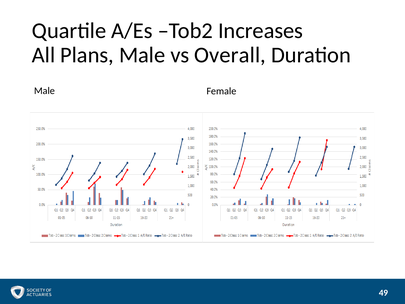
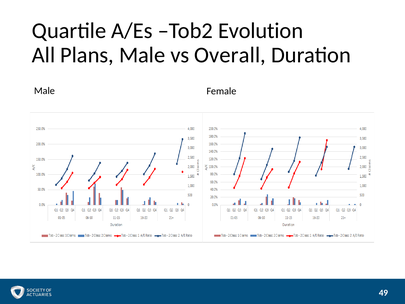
Increases: Increases -> Evolution (261, 31)
